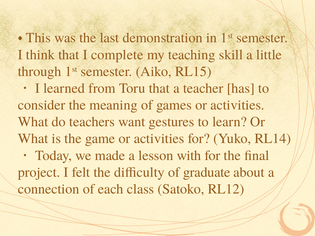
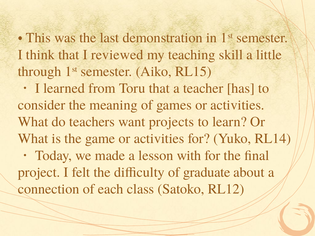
complete: complete -> reviewed (117, 55)
gestures: gestures -> projects (171, 122)
